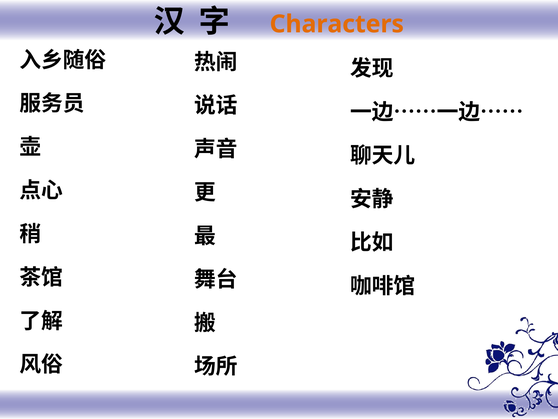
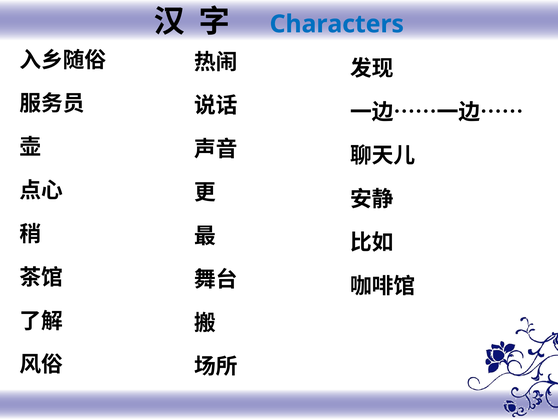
Characters colour: orange -> blue (337, 24)
